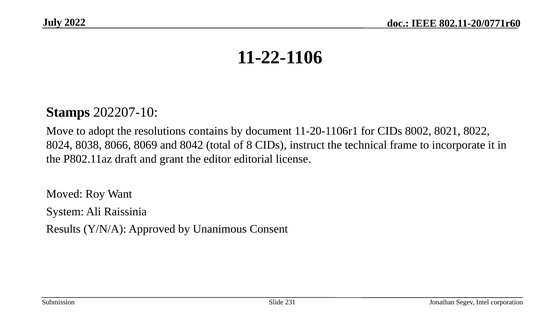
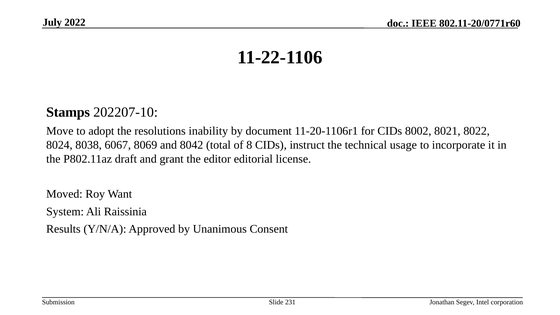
contains: contains -> inability (208, 131)
8066: 8066 -> 6067 (118, 145)
frame: frame -> usage (403, 145)
